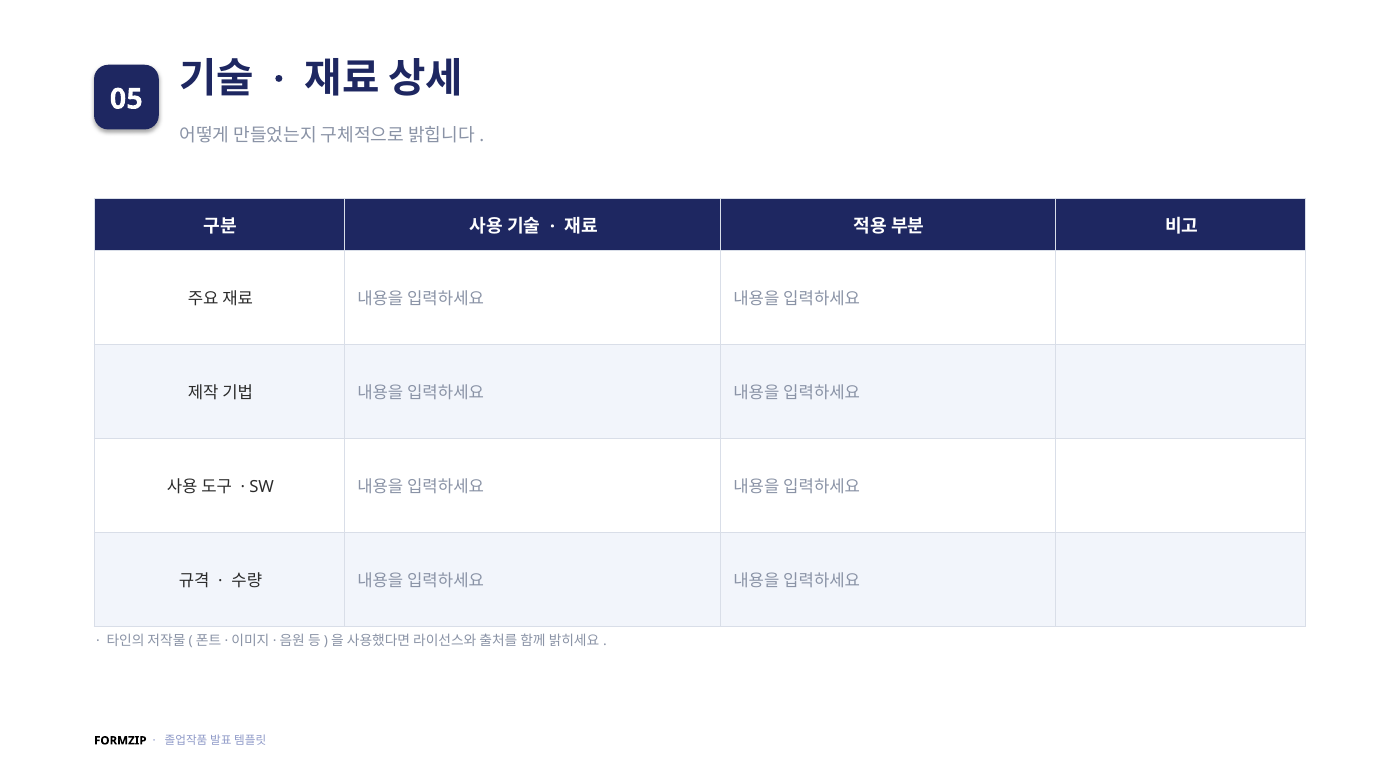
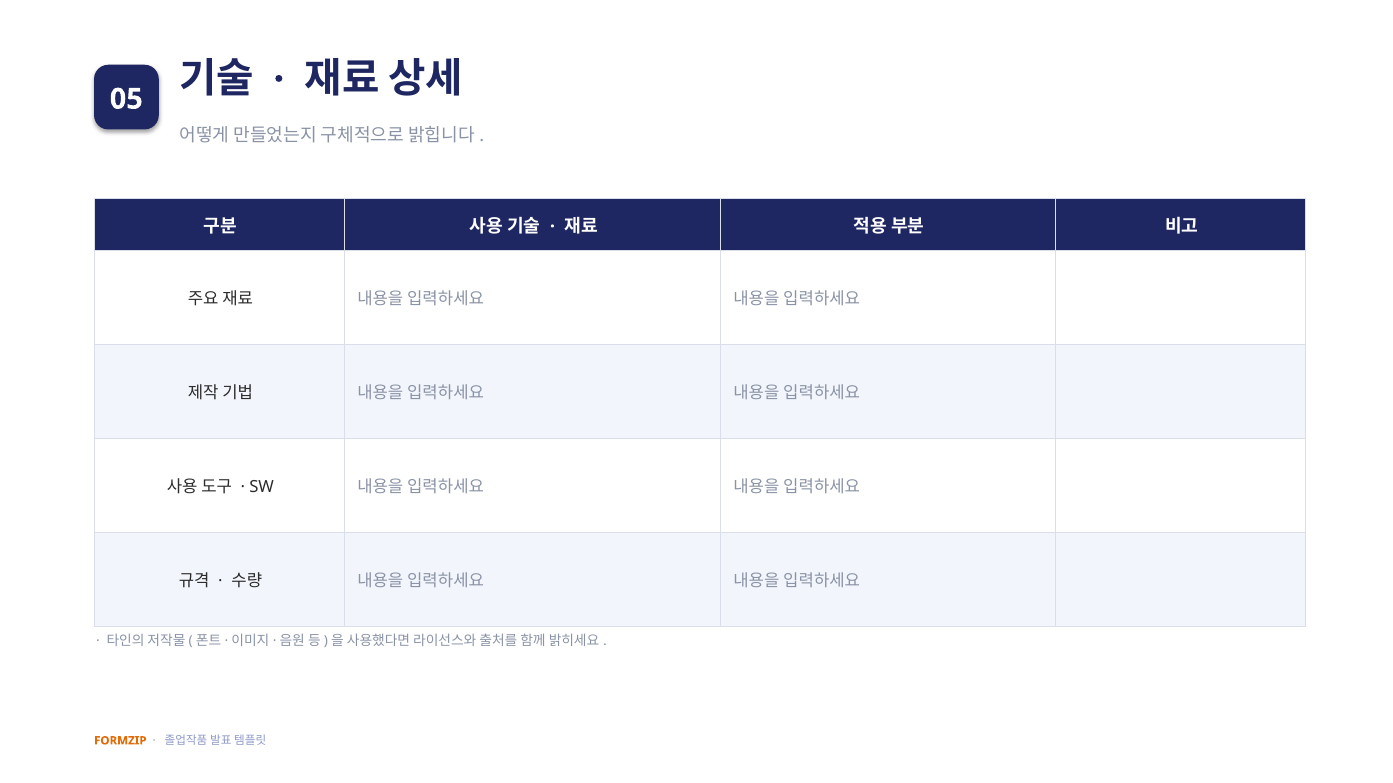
FORMZIP colour: black -> orange (120, 741)
